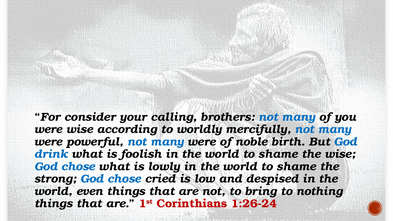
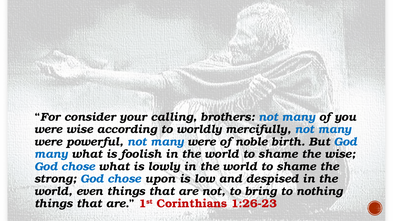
drink: drink -> many (51, 154)
cried: cried -> upon (160, 179)
1:26-24: 1:26-24 -> 1:26-23 (254, 204)
